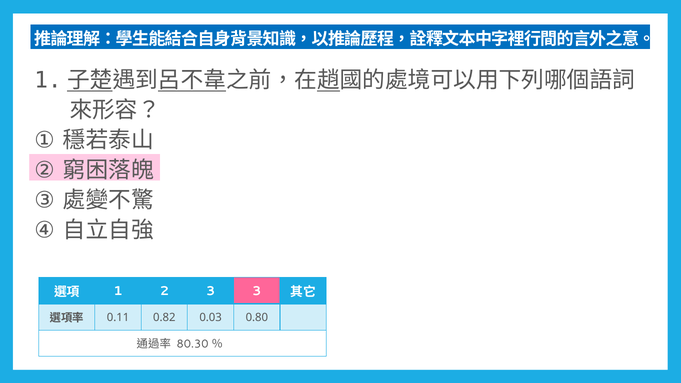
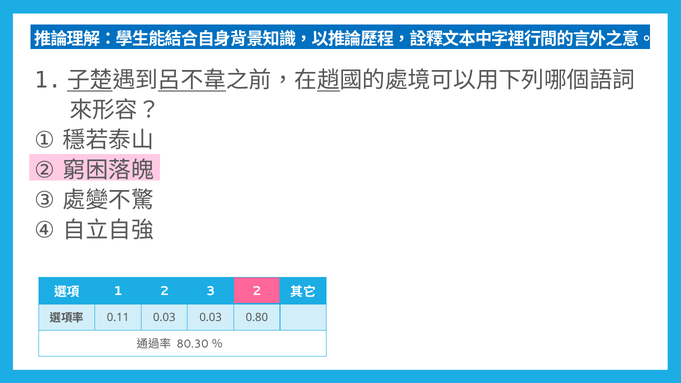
3 3: 3 -> 2 (257, 291)
0.11 0.82: 0.82 -> 0.03 (164, 318)
